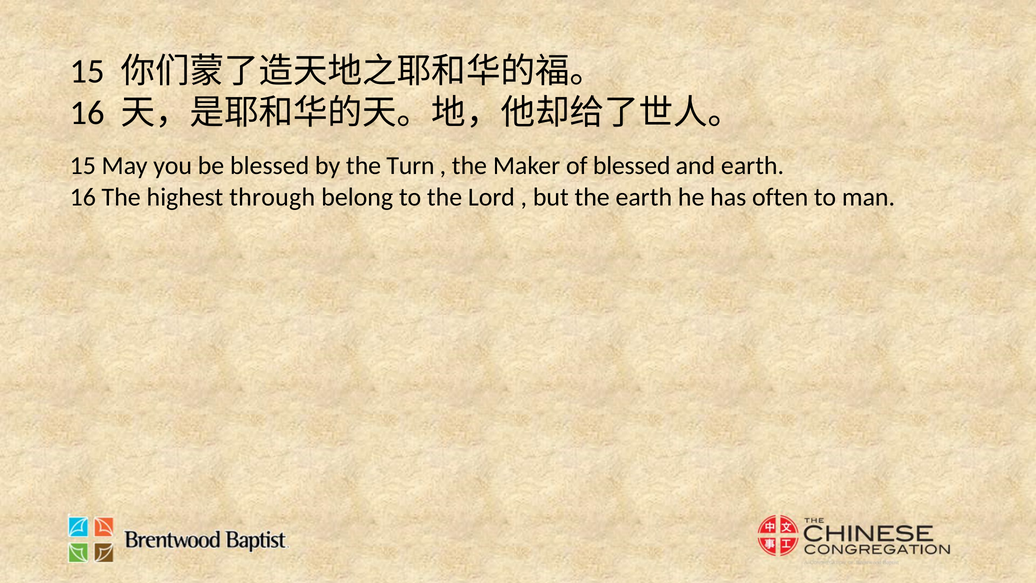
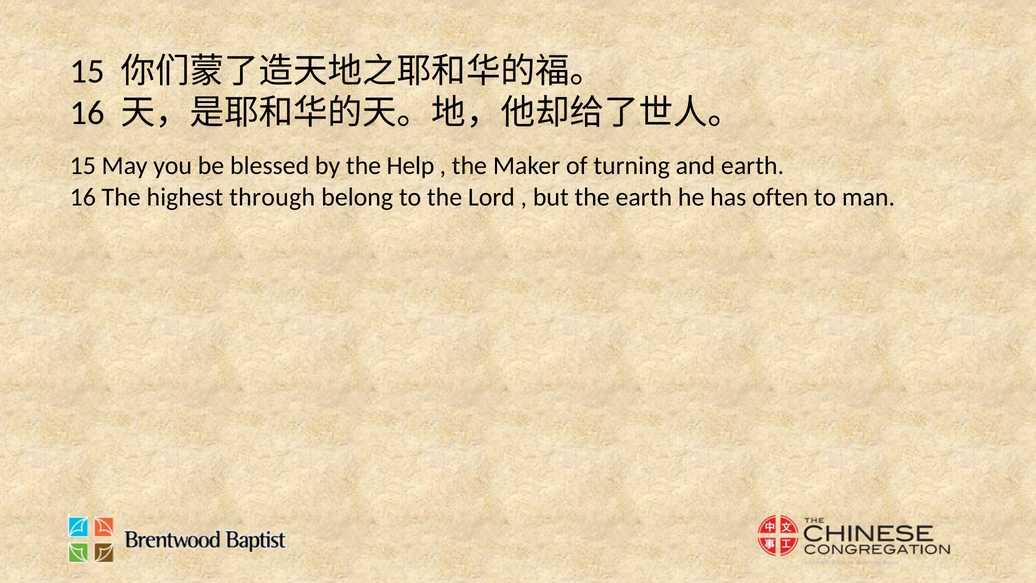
Turn: Turn -> Help (410, 166)
of blessed: blessed -> turning (632, 166)
